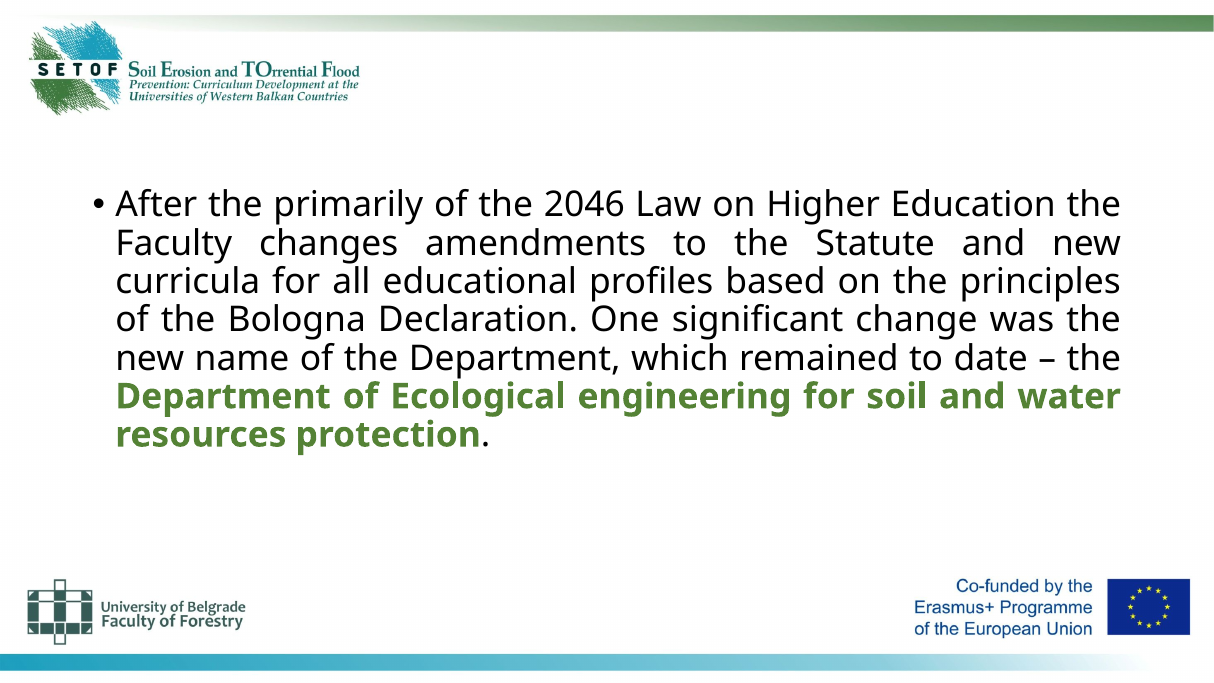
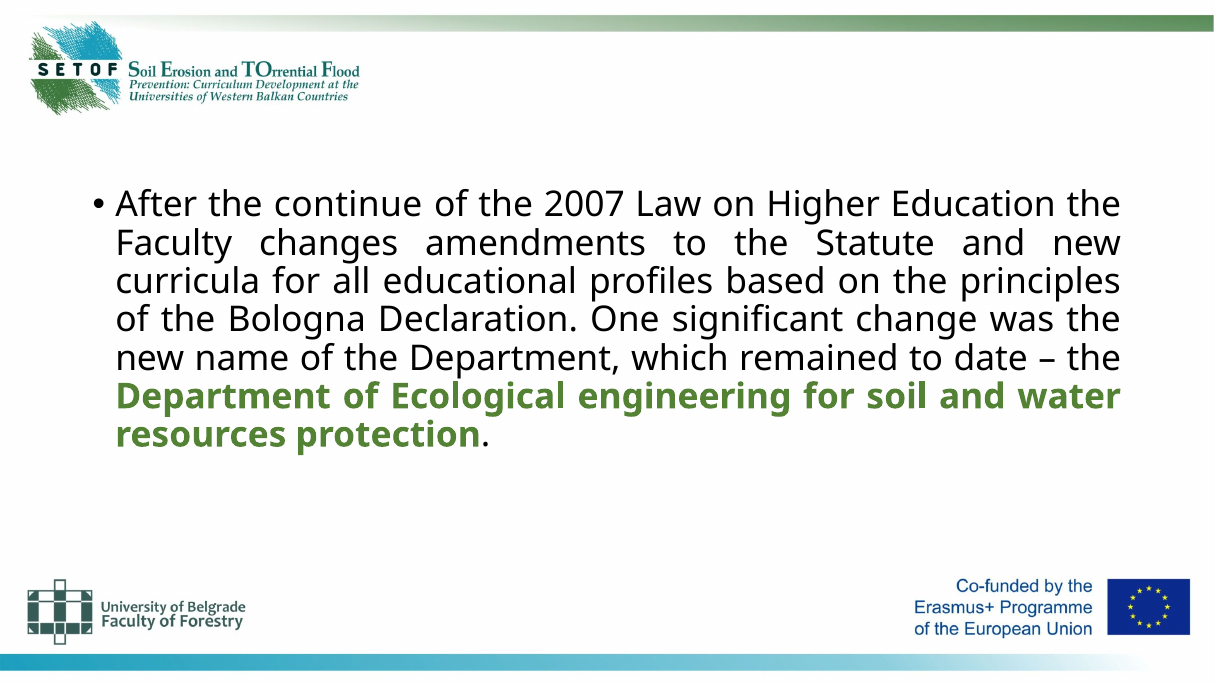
primarily: primarily -> continue (348, 205)
2046: 2046 -> 2007 (584, 205)
